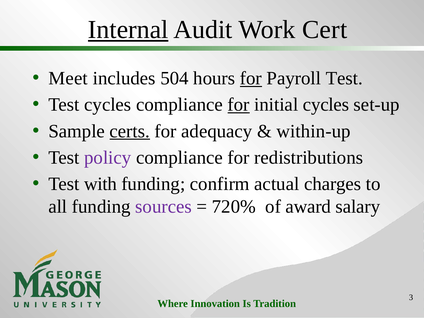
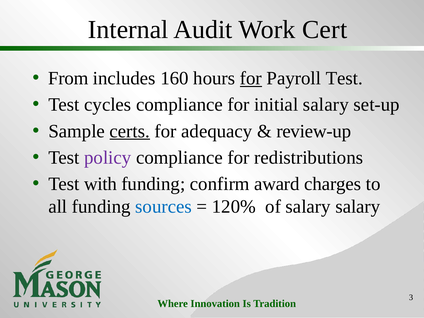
Internal underline: present -> none (128, 30)
Meet: Meet -> From (68, 78)
504: 504 -> 160 (174, 78)
for underline: present -> none (239, 105)
initial cycles: cycles -> salary (326, 105)
within-up: within-up -> review-up (314, 131)
actual: actual -> award (277, 184)
sources colour: purple -> blue (164, 207)
720%: 720% -> 120% (234, 207)
of award: award -> salary (308, 207)
